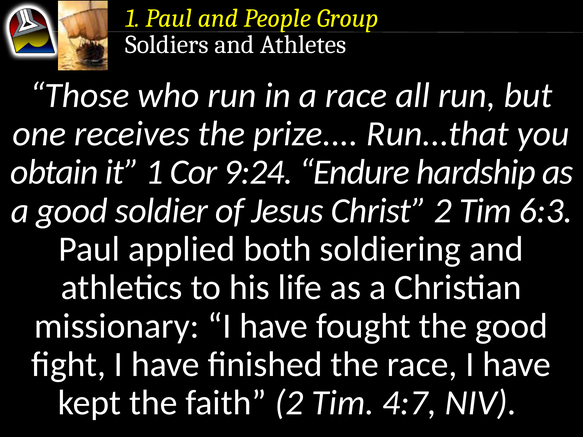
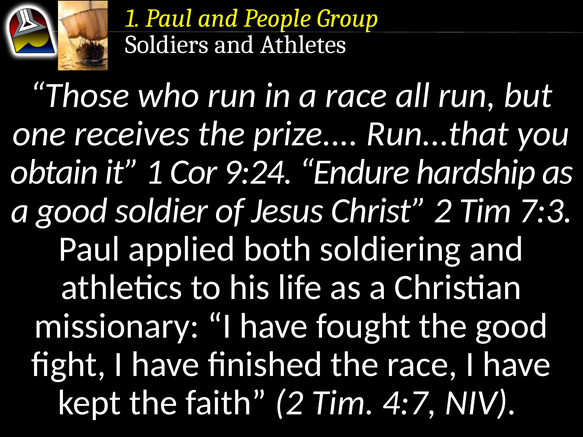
6:3: 6:3 -> 7:3 (546, 211)
